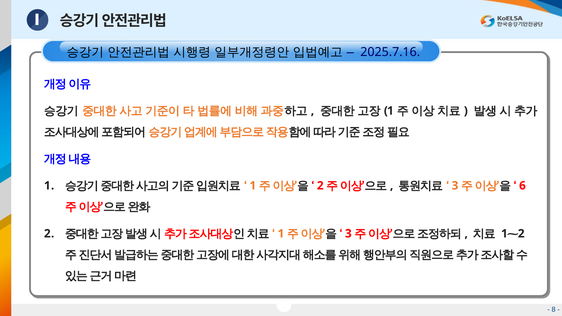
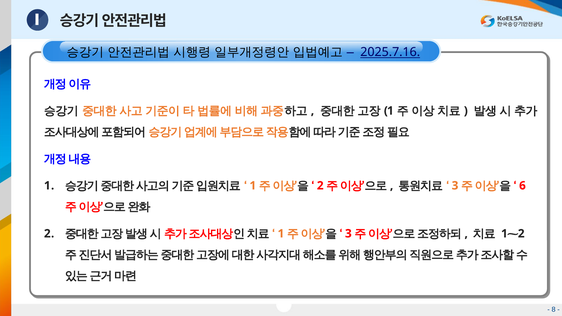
2025.7.16 underline: none -> present (390, 52)
